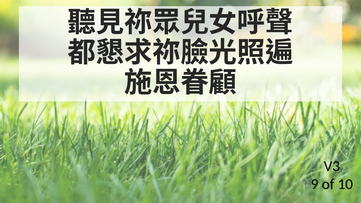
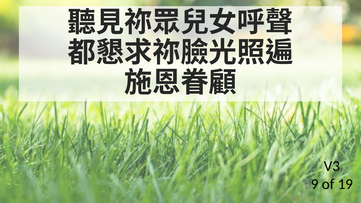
10: 10 -> 19 (345, 184)
